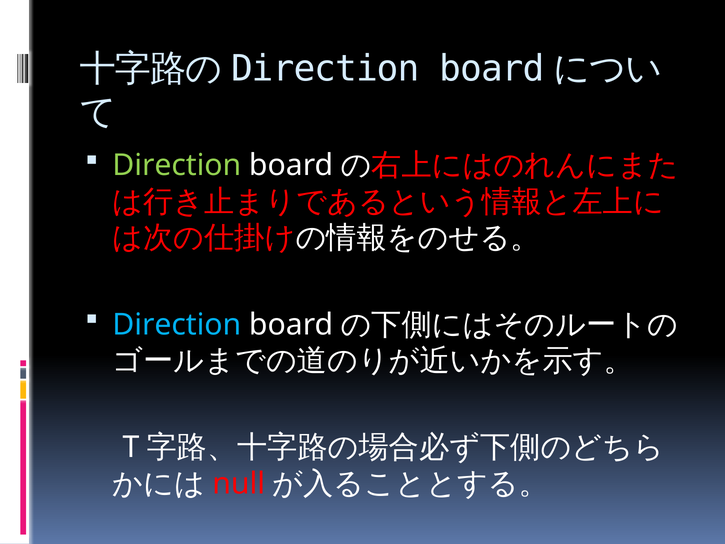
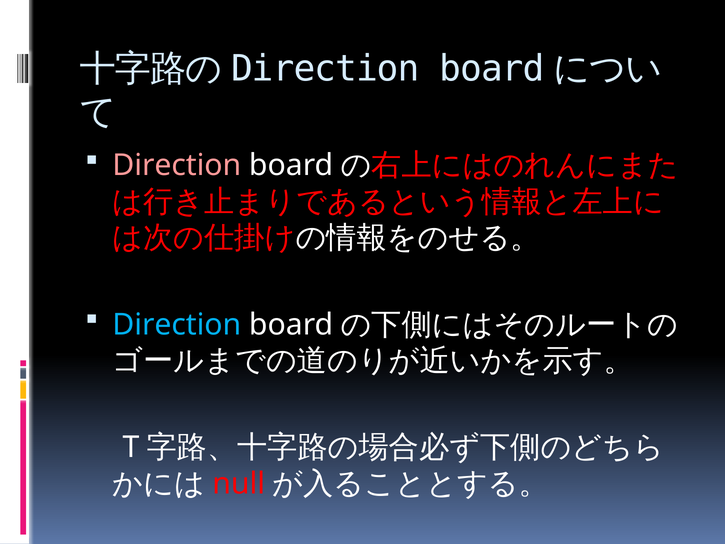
Direction colour: light green -> pink (177, 165)
